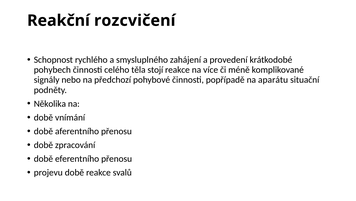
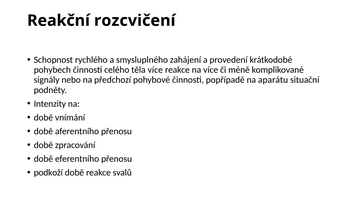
těla stojí: stojí -> více (155, 70)
Několika: Několika -> Intenzity (50, 103)
projevu: projevu -> podkoží (48, 172)
